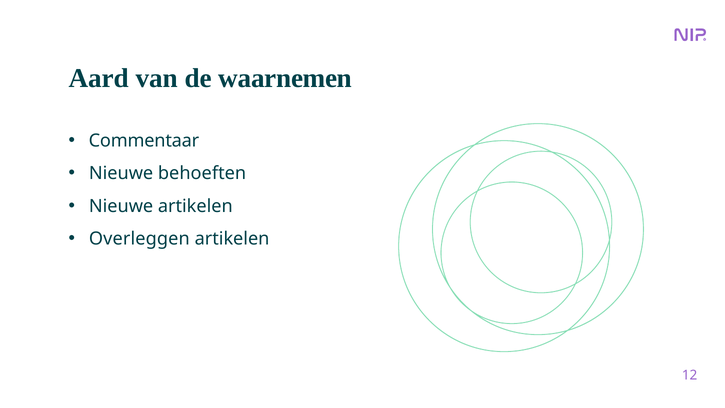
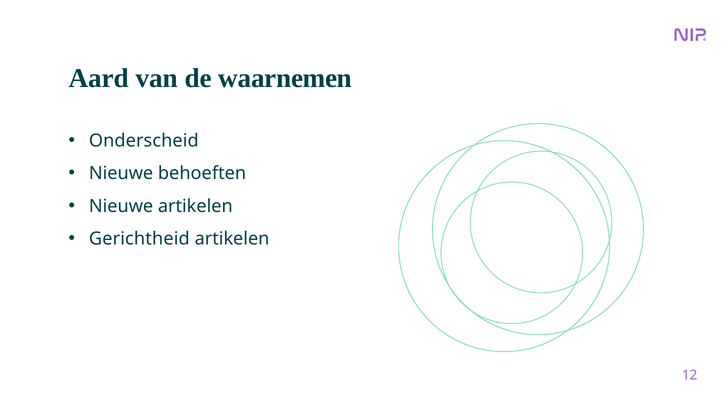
Commentaar: Commentaar -> Onderscheid (144, 141)
Overleggen: Overleggen -> Gerichtheid (139, 239)
